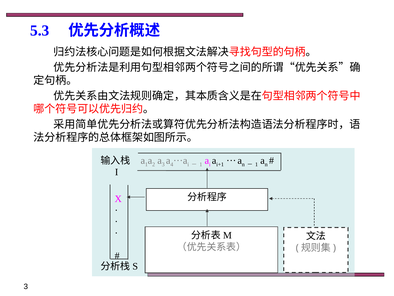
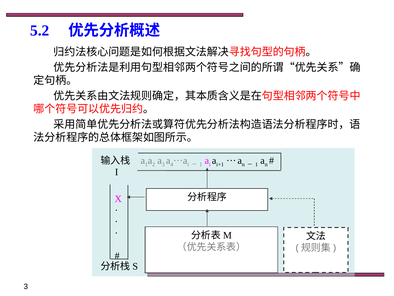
5.3: 5.3 -> 5.2 (40, 31)
